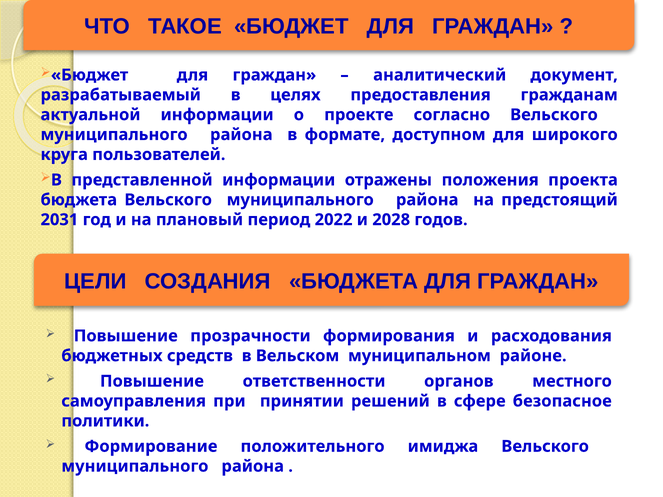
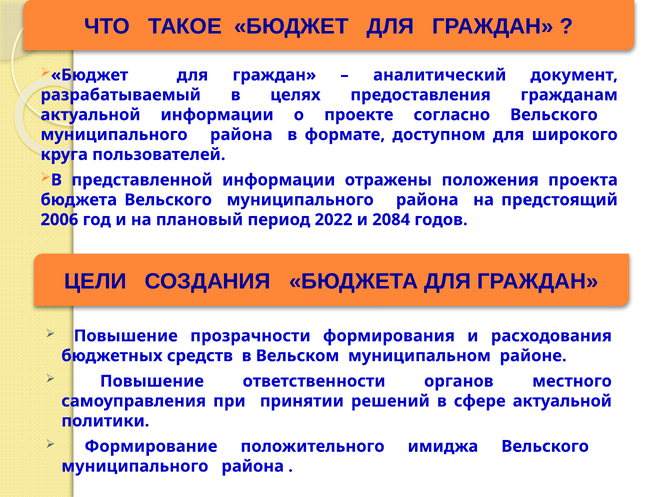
2031: 2031 -> 2006 (59, 220)
2028: 2028 -> 2084 (391, 220)
сфере безопасное: безопасное -> актуальной (562, 401)
